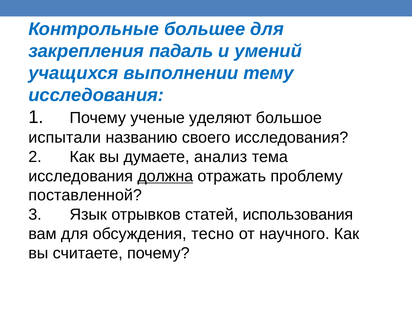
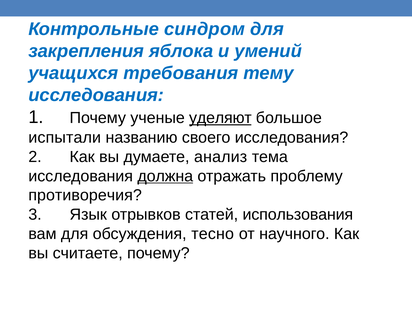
большее: большее -> синдром (205, 29)
падаль: падаль -> яблока (181, 51)
выполнении: выполнении -> требования (181, 73)
уделяют underline: none -> present (220, 118)
поставленной: поставленной -> противоречия (85, 195)
